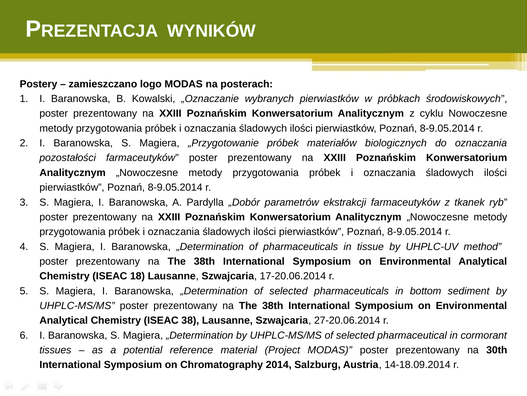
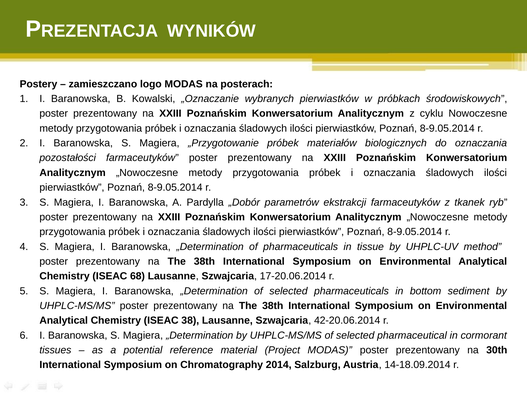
18: 18 -> 68 (137, 276)
27-20.06.2014: 27-20.06.2014 -> 42-20.06.2014 (347, 320)
